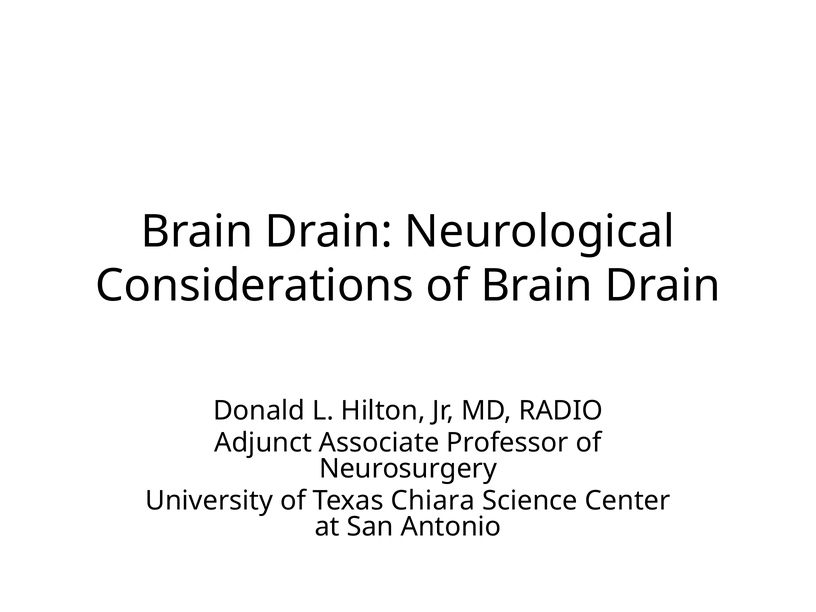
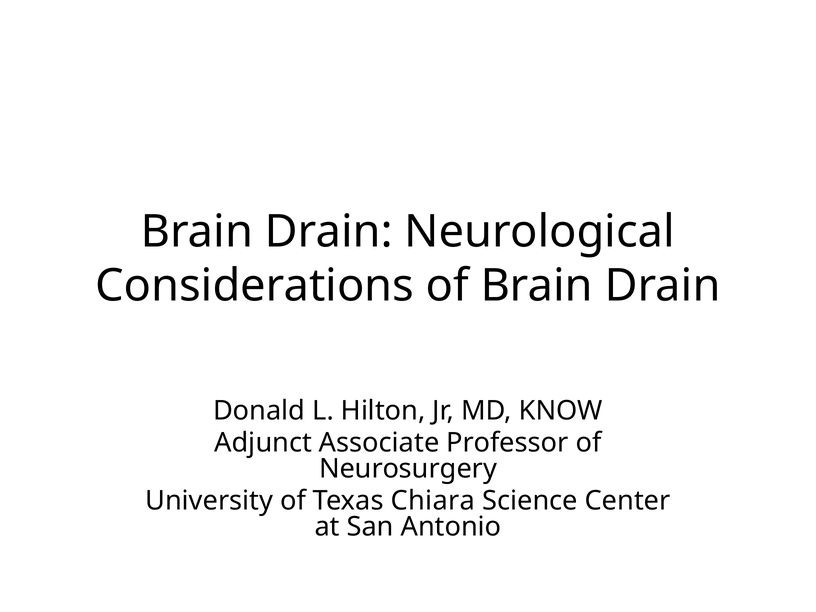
RADIO: RADIO -> KNOW (561, 411)
